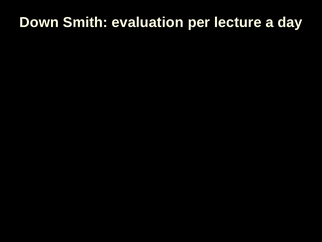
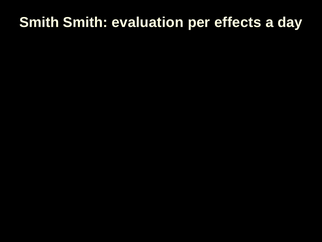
Down: Down -> Smith (39, 22)
lecture: lecture -> effects (238, 22)
